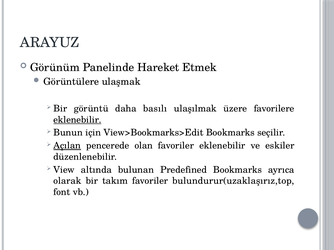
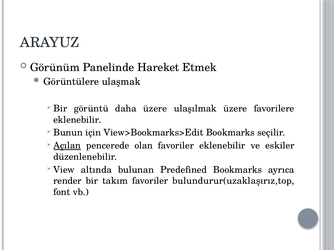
daha basılı: basılı -> üzere (155, 109)
eklenebilir underline: present -> none (77, 120)
olarak: olarak -> render (67, 181)
